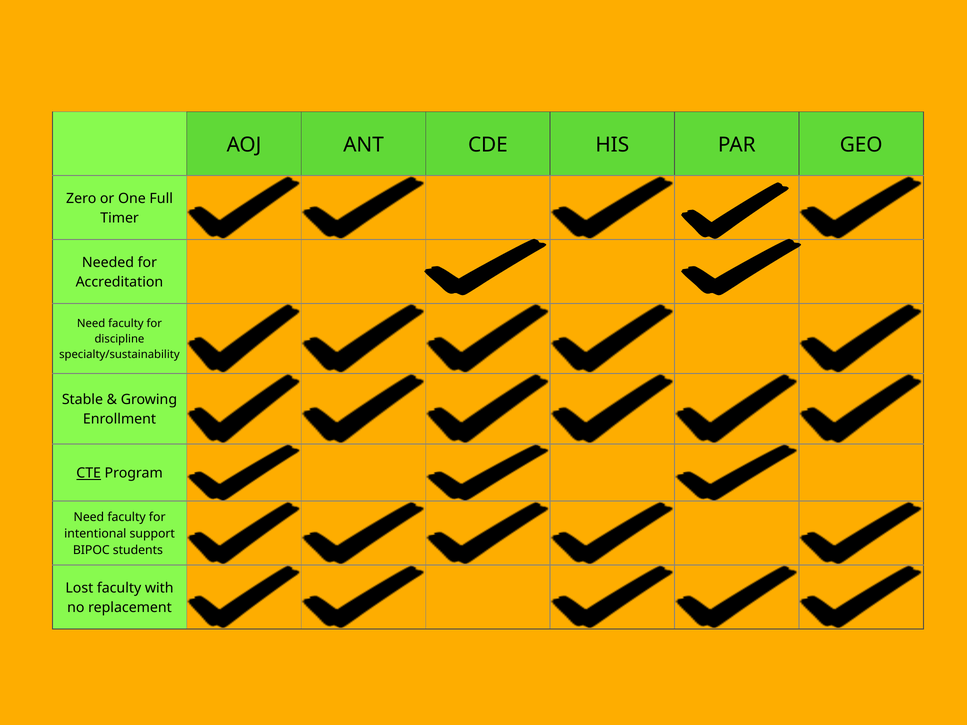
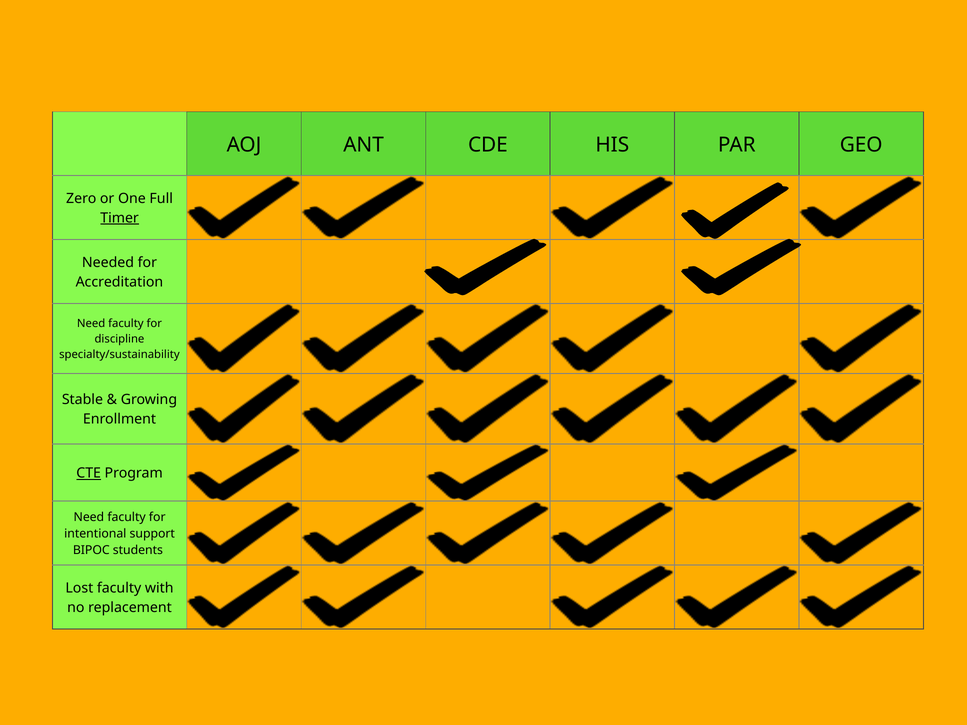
Timer underline: none -> present (120, 218)
